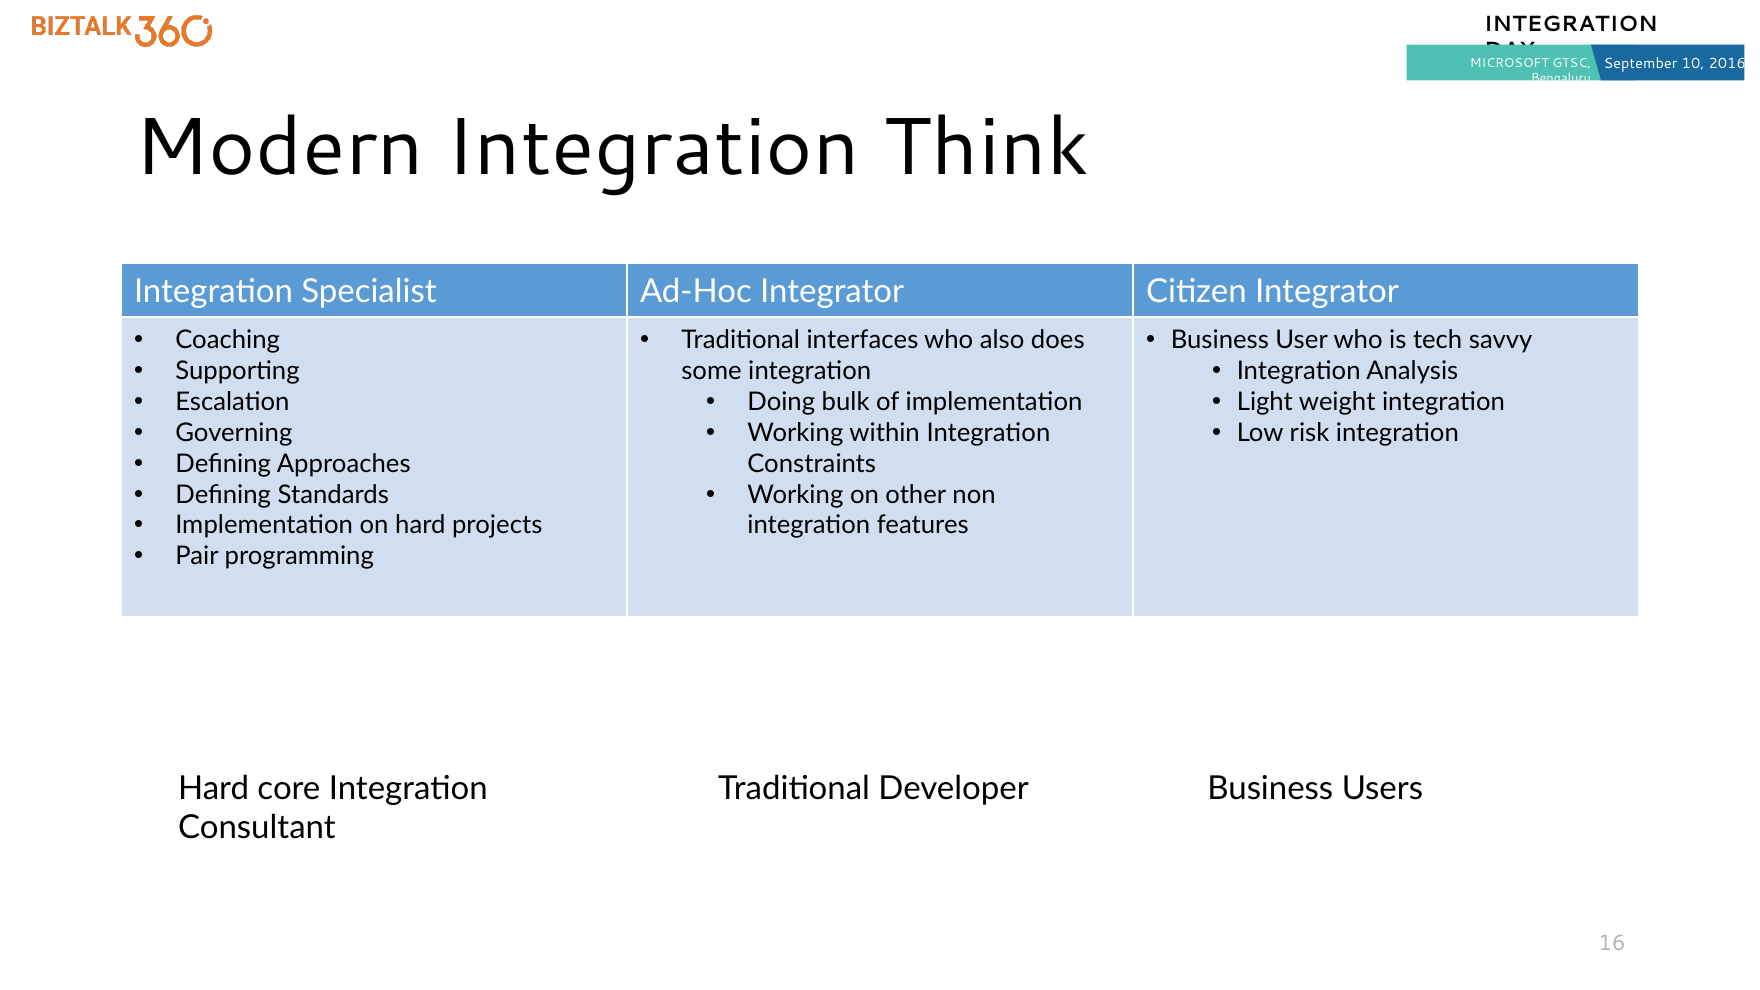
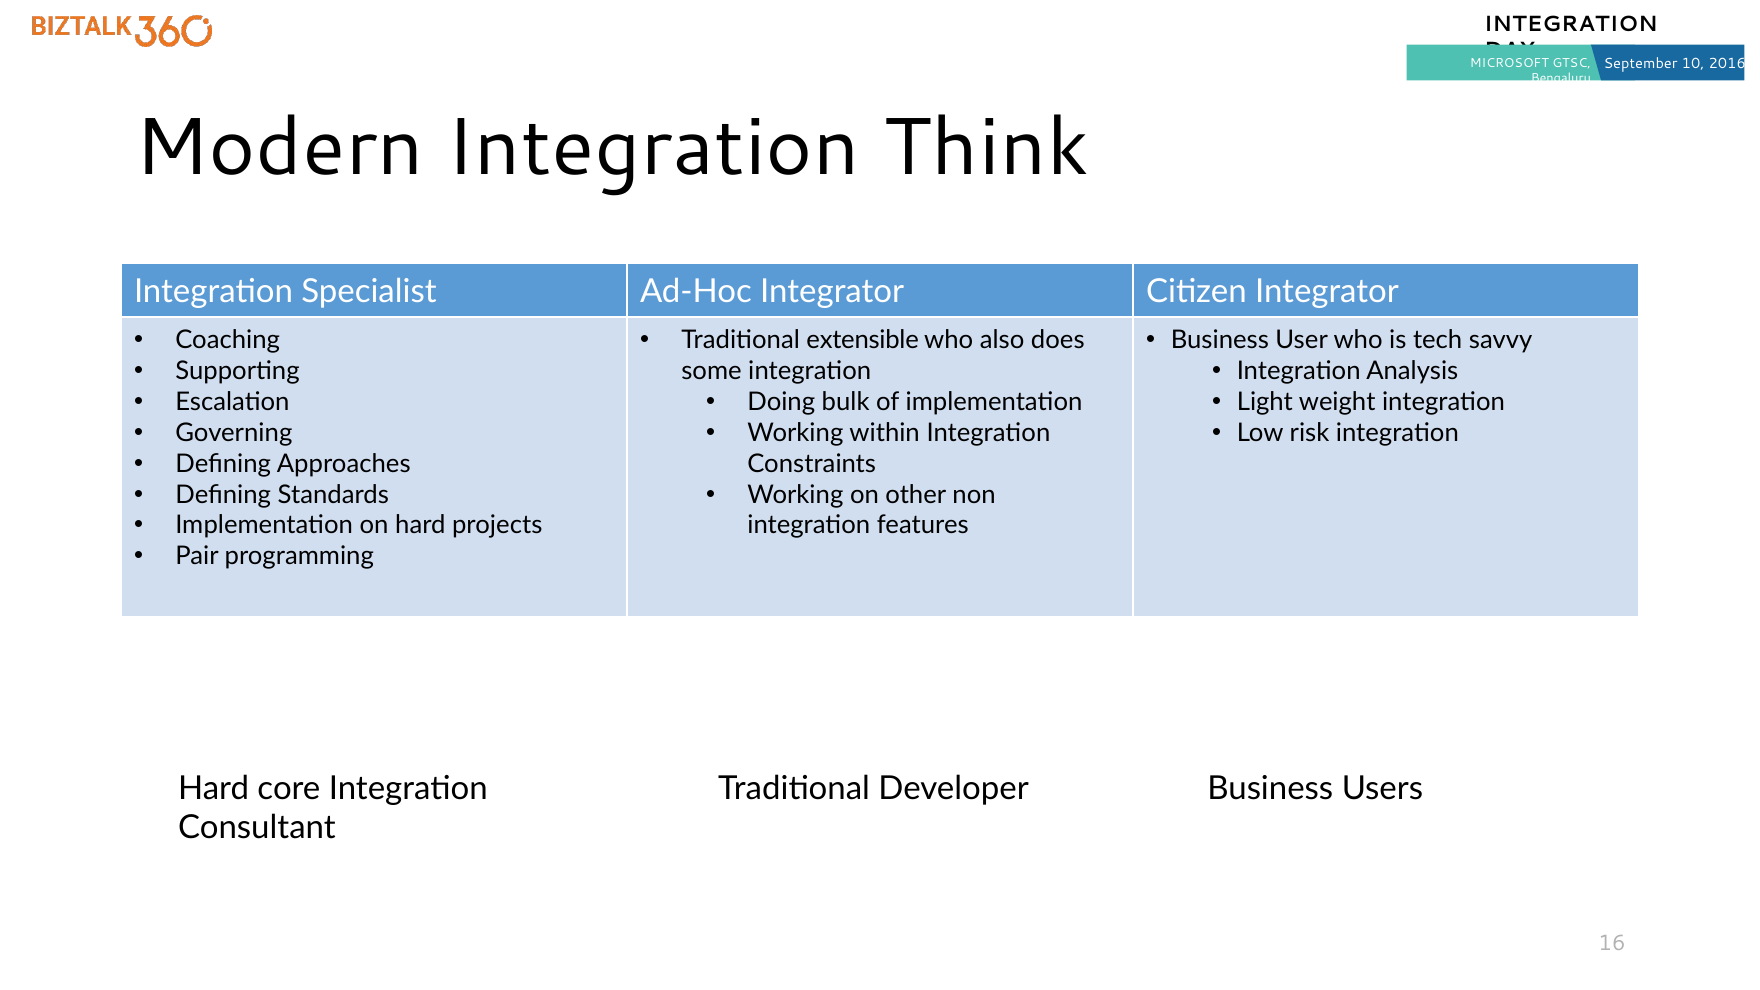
interfaces: interfaces -> extensible (863, 340)
